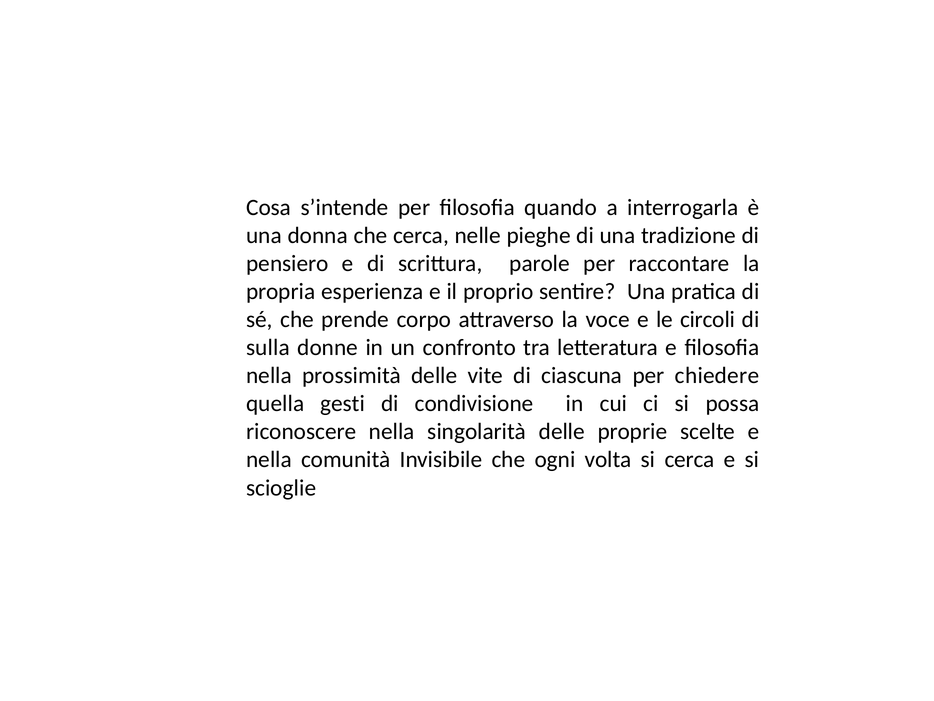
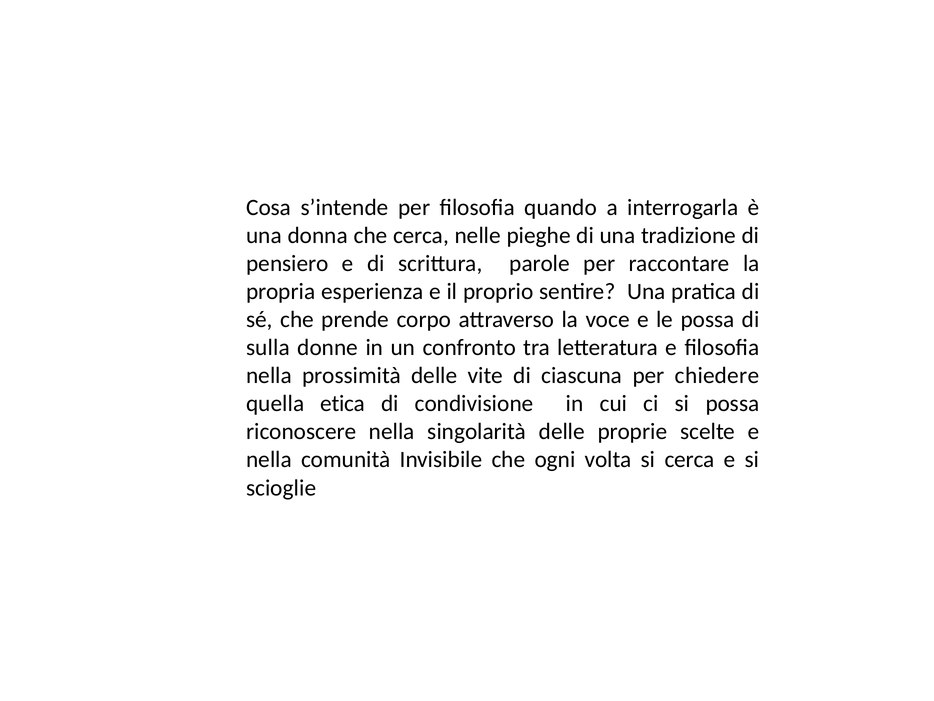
le circoli: circoli -> possa (708, 319)
gesti: gesti -> etica (343, 403)
